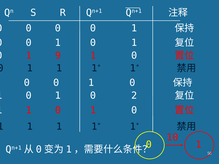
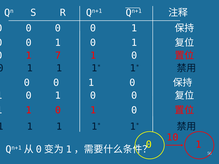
9: 9 -> 7 (58, 56)
0 1 0 2: 2 -> 0 (134, 96)
